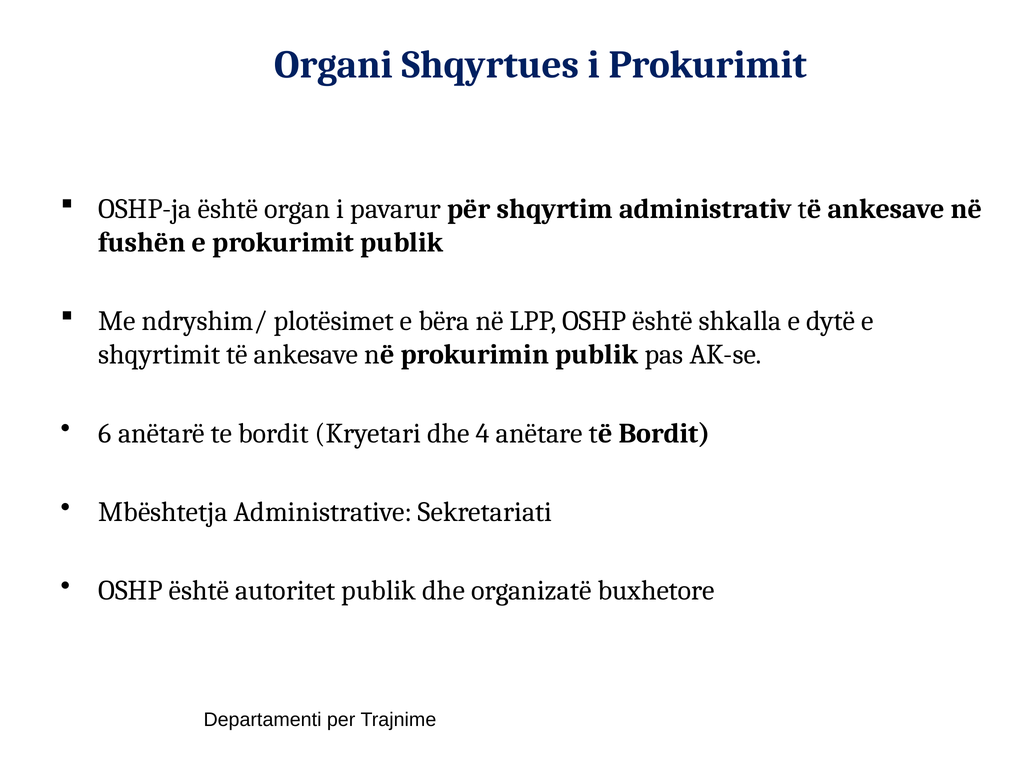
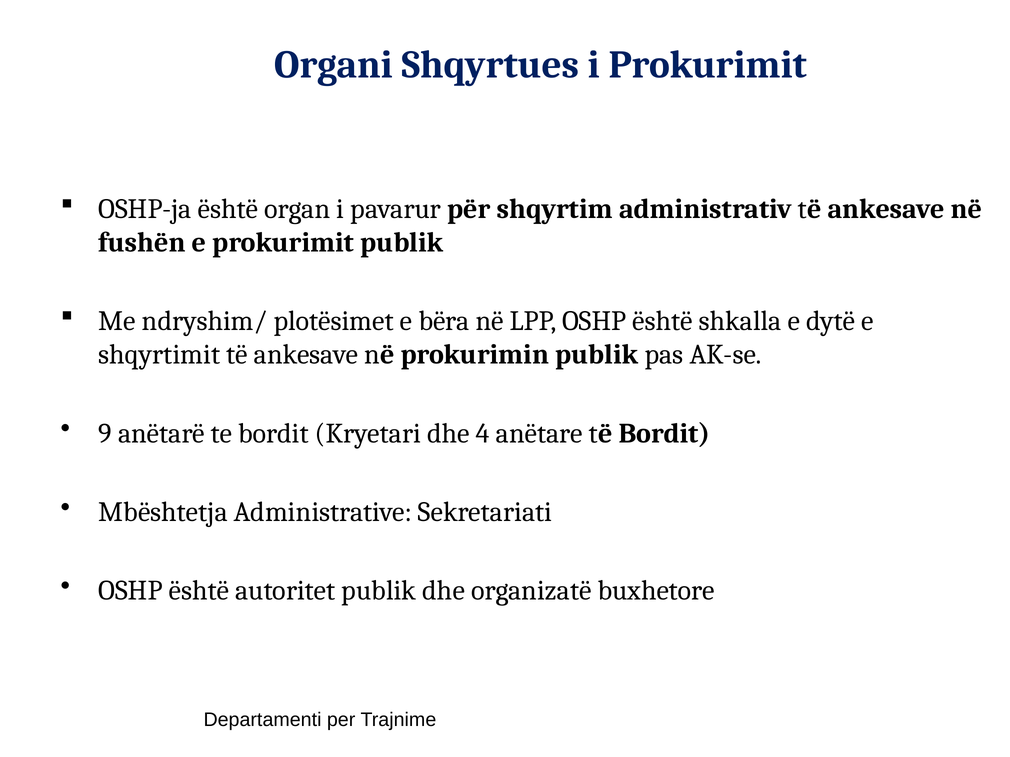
6: 6 -> 9 (105, 434)
